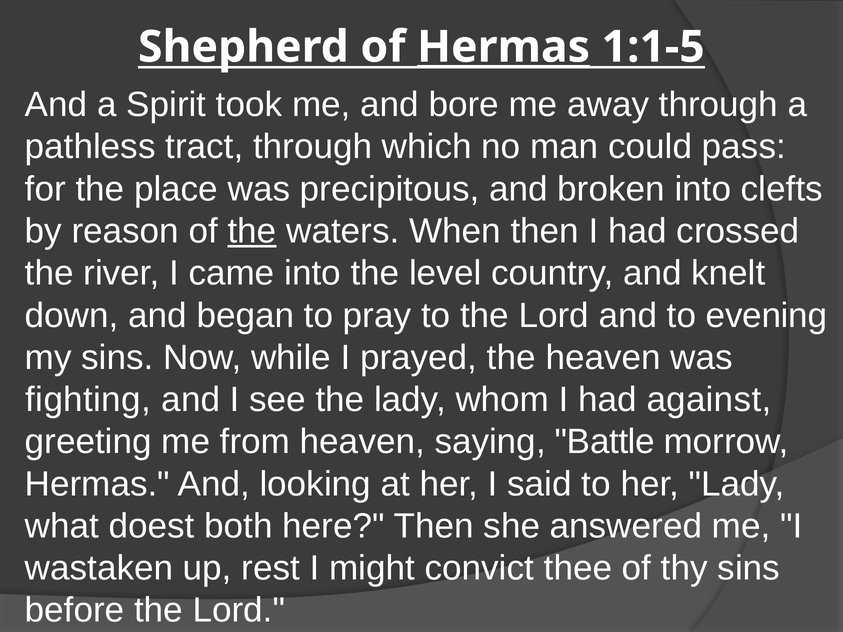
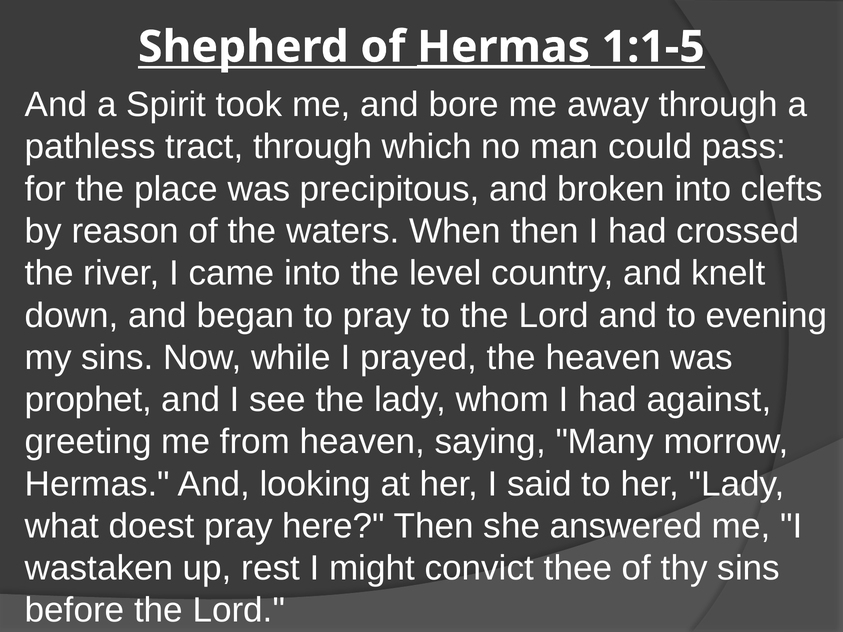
the underline: present -> none (252, 231)
fighting: fighting -> prophet (88, 400)
Battle: Battle -> Many (605, 442)
doest both: both -> pray (238, 526)
